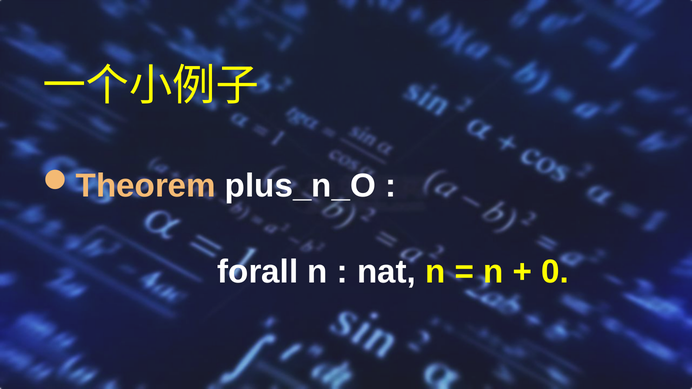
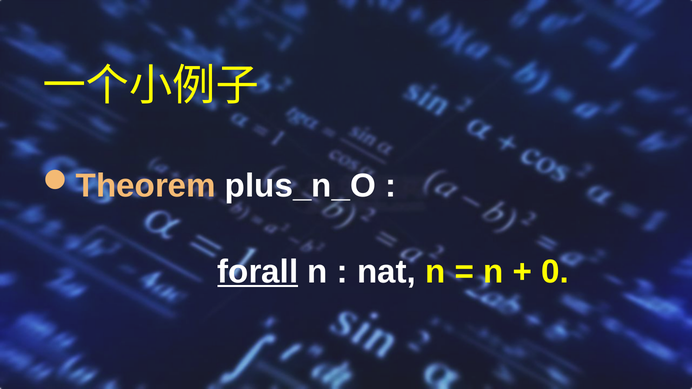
forall underline: none -> present (258, 272)
